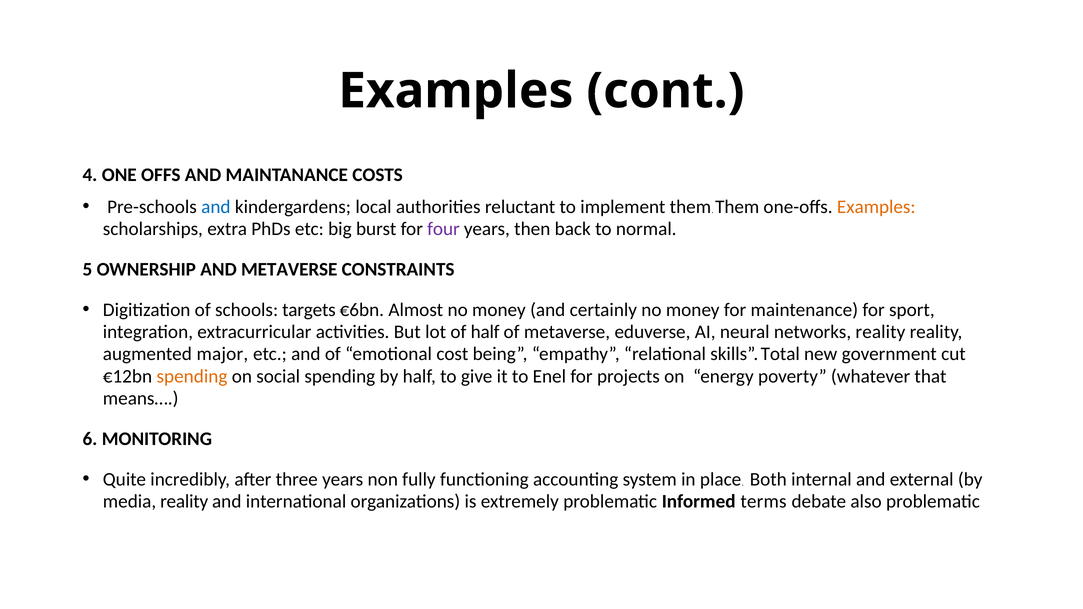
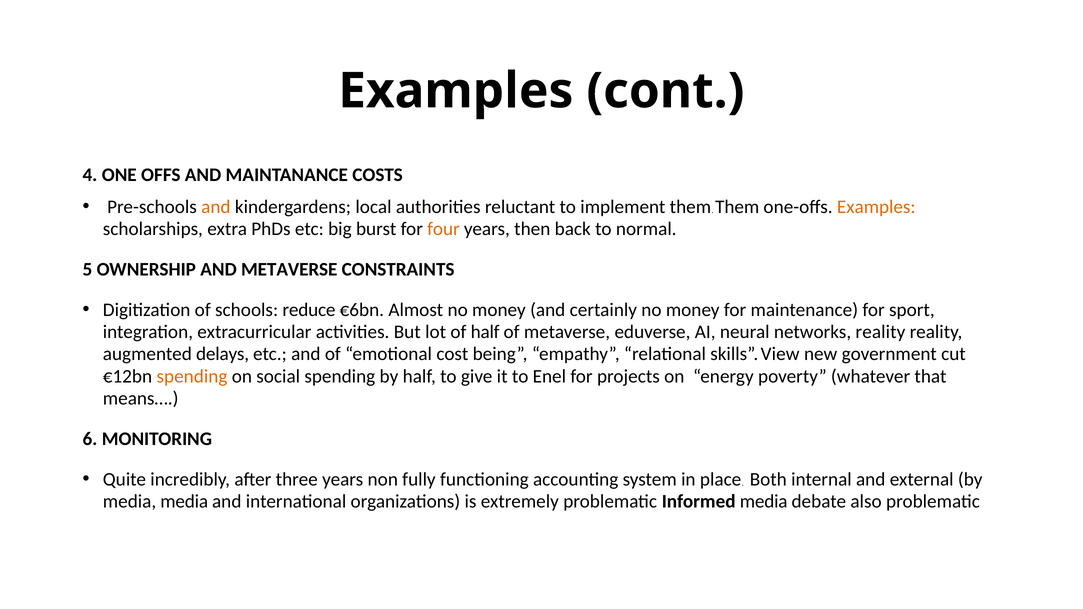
and colour: blue -> orange (216, 207)
four colour: purple -> orange (443, 229)
targets: targets -> reduce (309, 310)
major: major -> delays (223, 354)
Total: Total -> View (780, 354)
media reality: reality -> media (184, 502)
Informed terms: terms -> media (764, 502)
